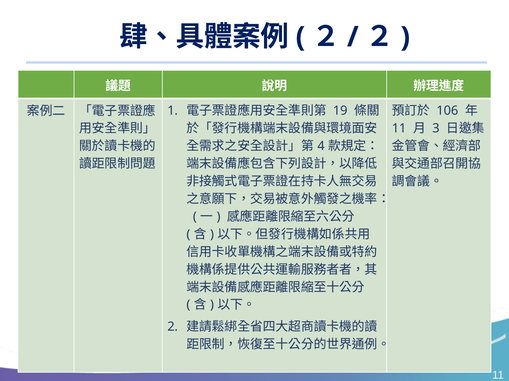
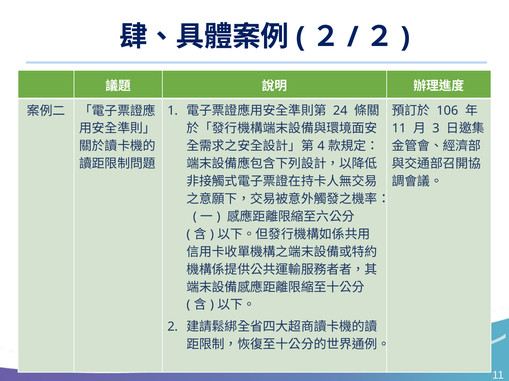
19: 19 -> 24 (340, 111)
